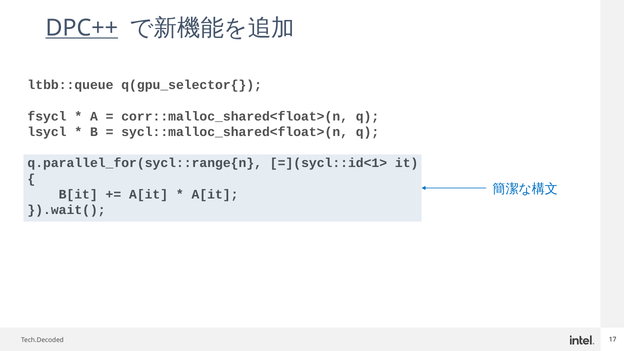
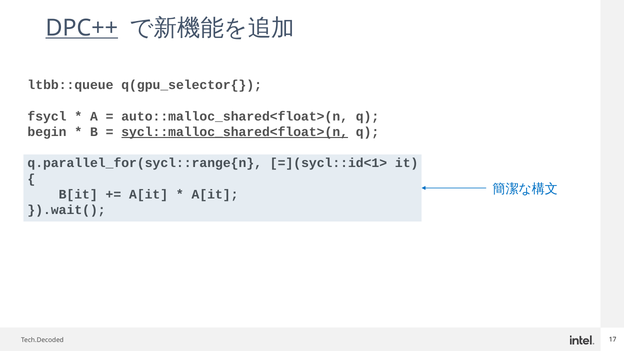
corr::malloc_shared<float>(n: corr::malloc_shared<float>(n -> auto::malloc_shared<float>(n (235, 116)
lsycl: lsycl -> begin (47, 132)
sycl::malloc_shared<float>(n underline: none -> present (235, 132)
